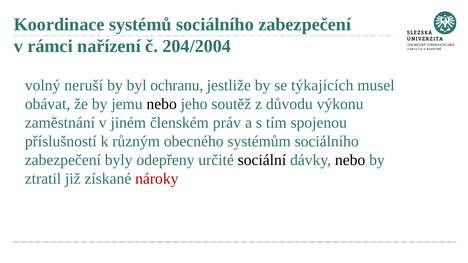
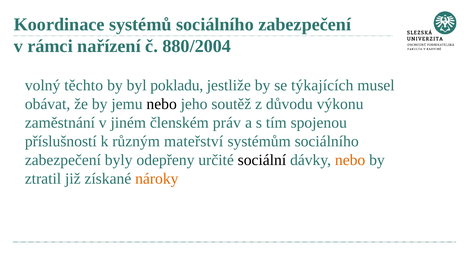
204/2004: 204/2004 -> 880/2004 (197, 46)
neruší: neruší -> těchto (84, 85)
ochranu: ochranu -> pokladu (177, 85)
obecného: obecného -> mateřství (194, 142)
nebo colour: black -> orange (350, 160)
nároky colour: red -> orange (157, 179)
